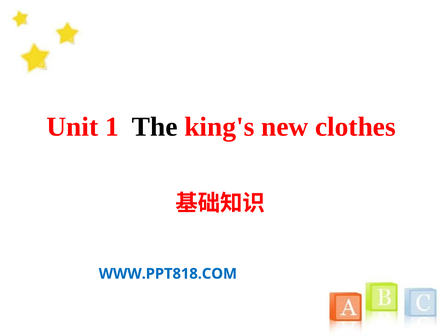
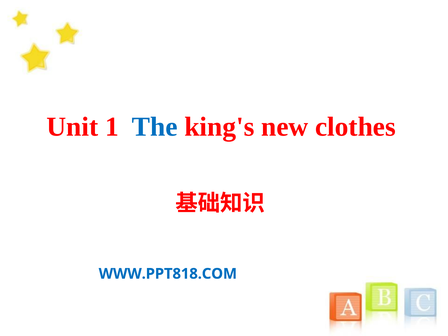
The colour: black -> blue (155, 127)
